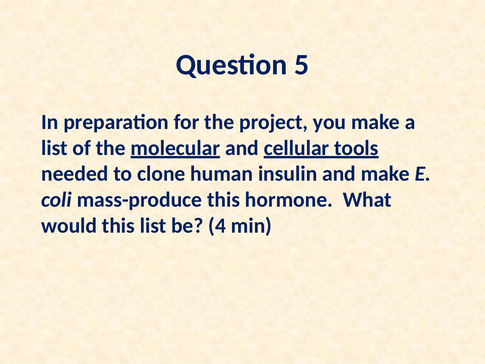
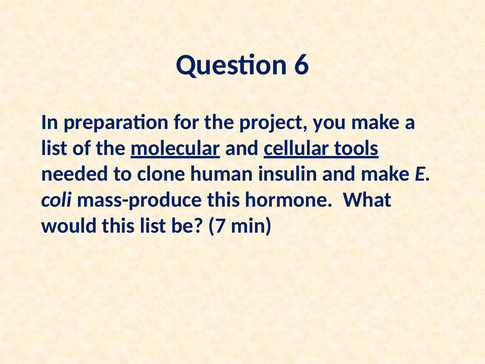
5: 5 -> 6 (302, 65)
4: 4 -> 7 (217, 225)
